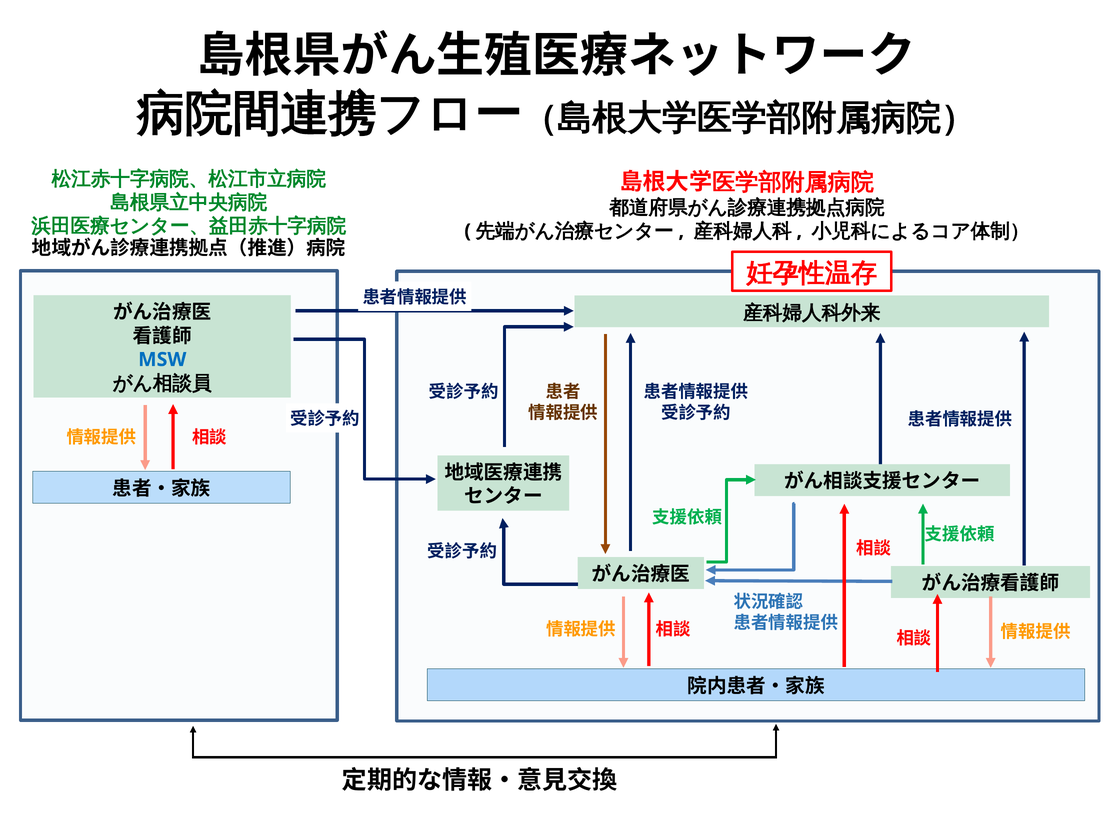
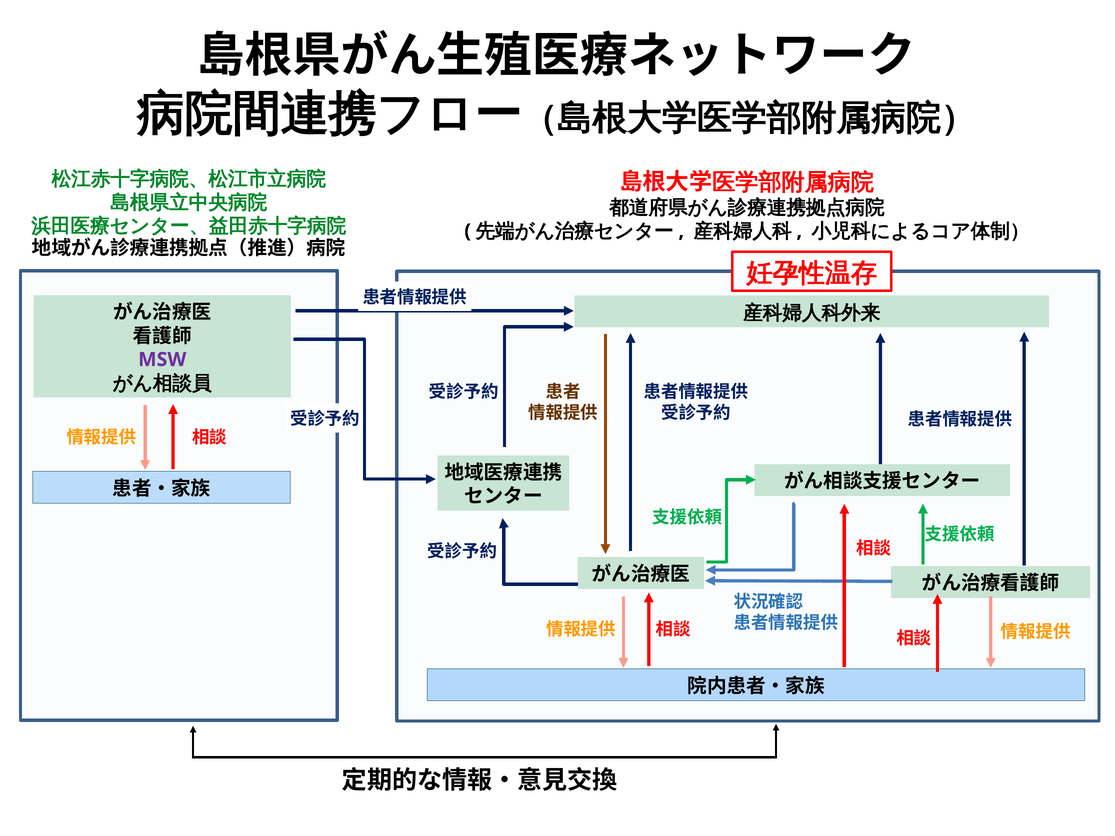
MSW colour: blue -> purple (162, 360)
